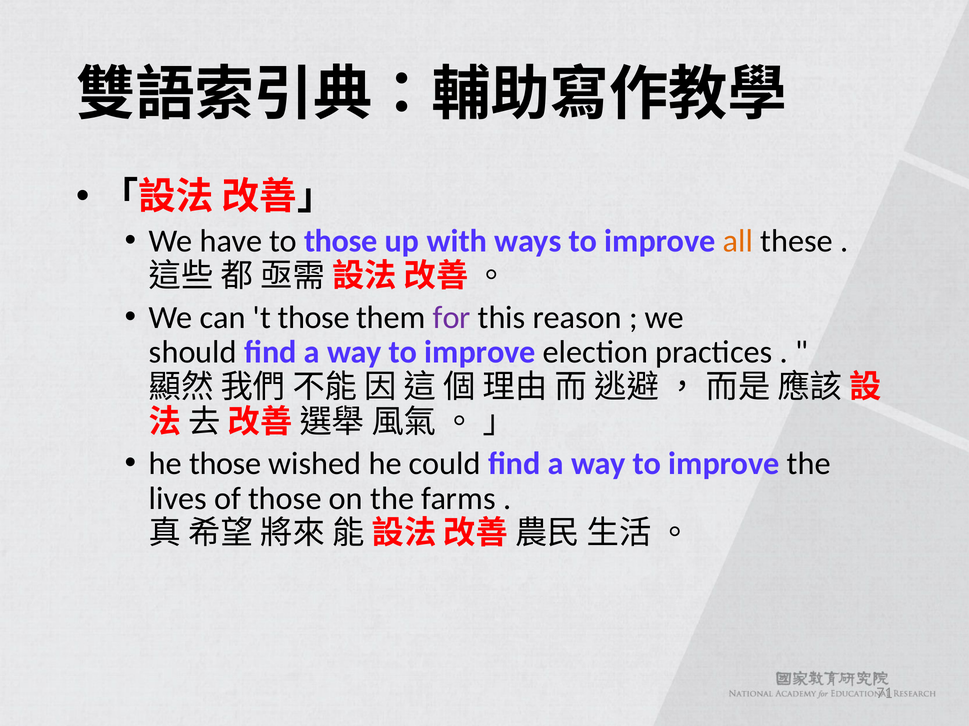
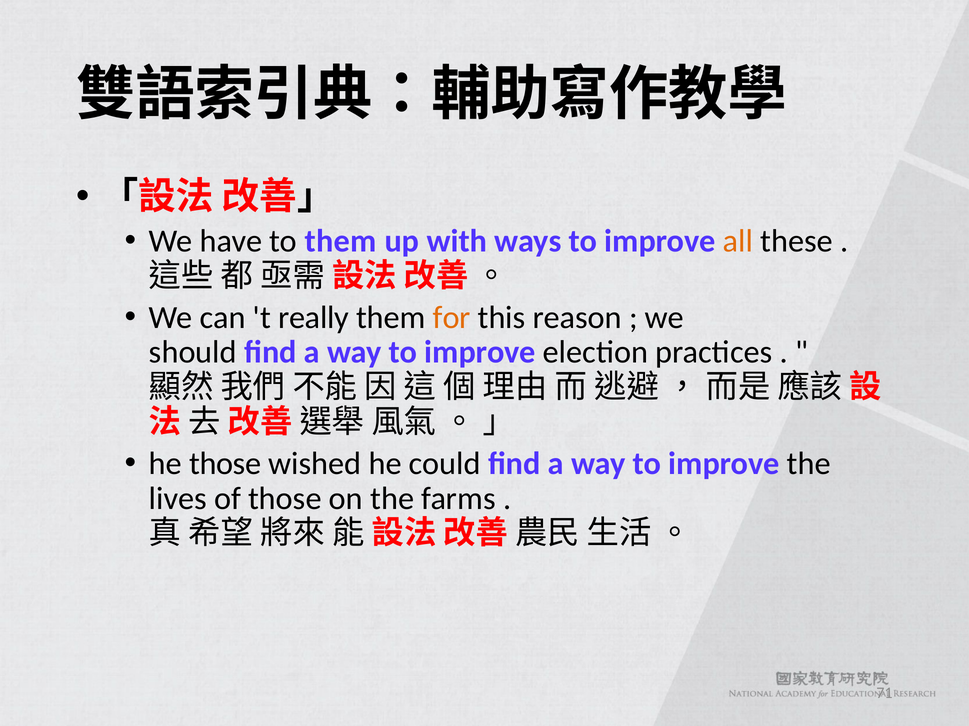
to those: those -> them (341, 241)
t those: those -> really (314, 318)
for colour: purple -> orange (452, 318)
